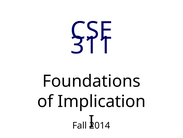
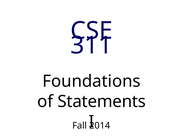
Implication: Implication -> Statements (102, 101)
